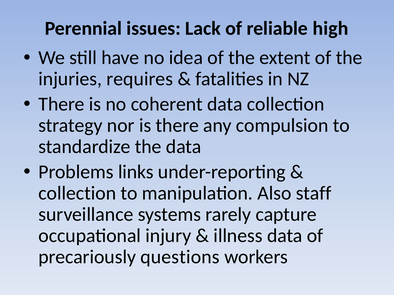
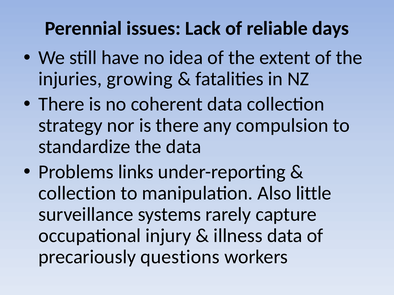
high: high -> days (331, 28)
requires: requires -> growing (140, 79)
staff: staff -> little (314, 193)
